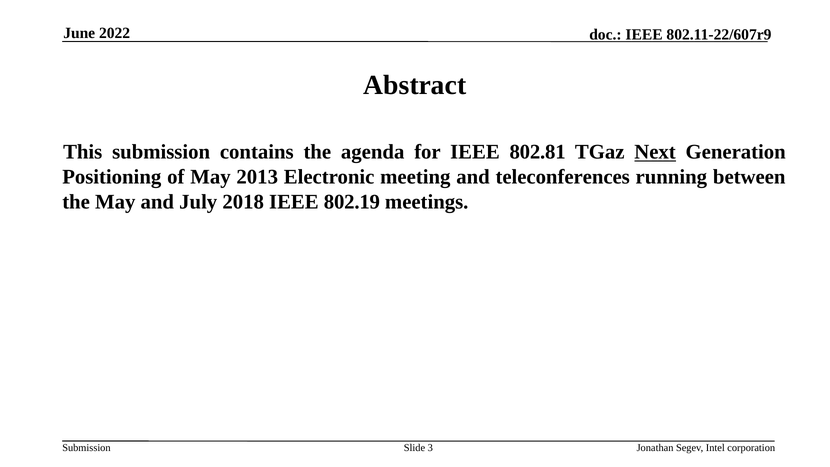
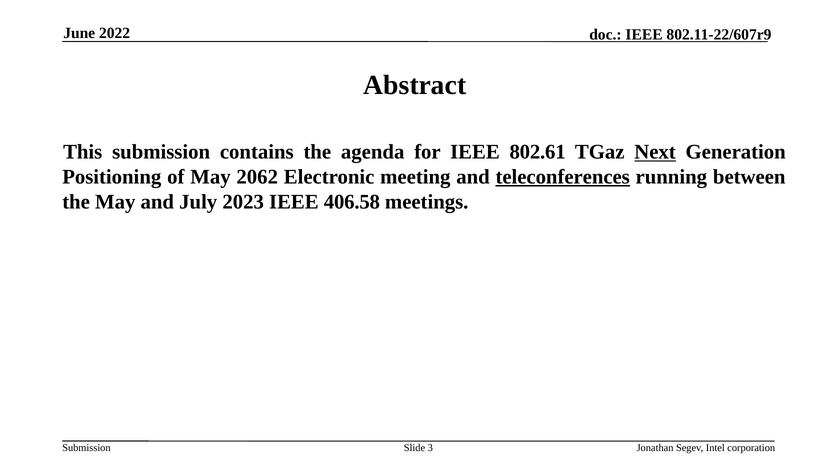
802.81: 802.81 -> 802.61 (538, 152)
2013: 2013 -> 2062 (257, 177)
teleconferences underline: none -> present (563, 177)
2018: 2018 -> 2023 (243, 202)
802.19: 802.19 -> 406.58 (352, 202)
